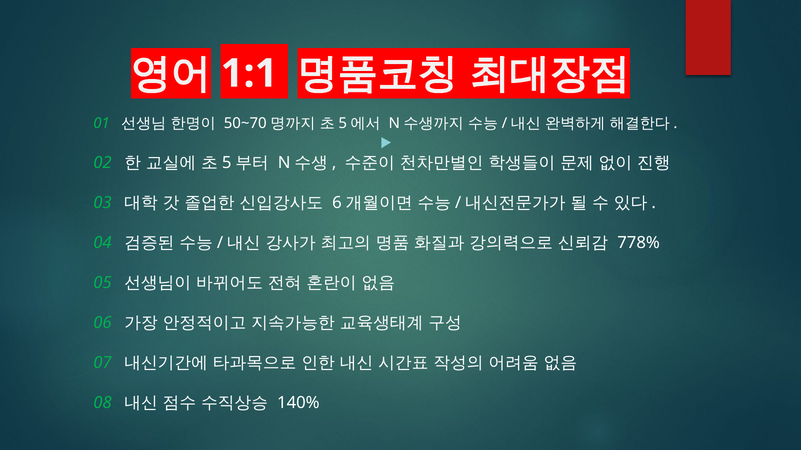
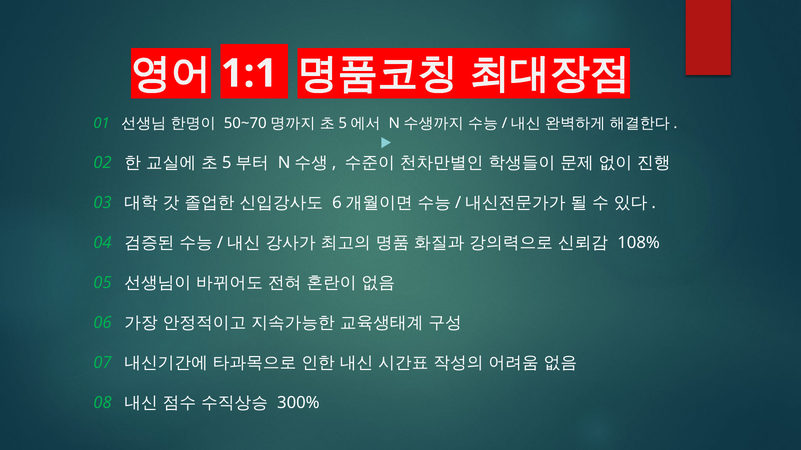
778%: 778% -> 108% (639, 243)
140%: 140% -> 300% (298, 403)
